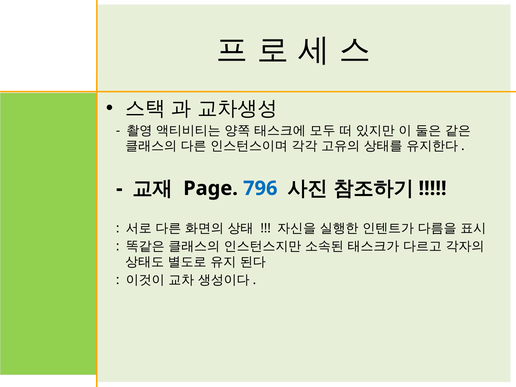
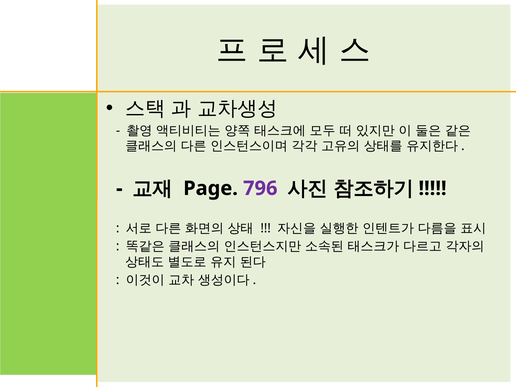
796 colour: blue -> purple (260, 188)
